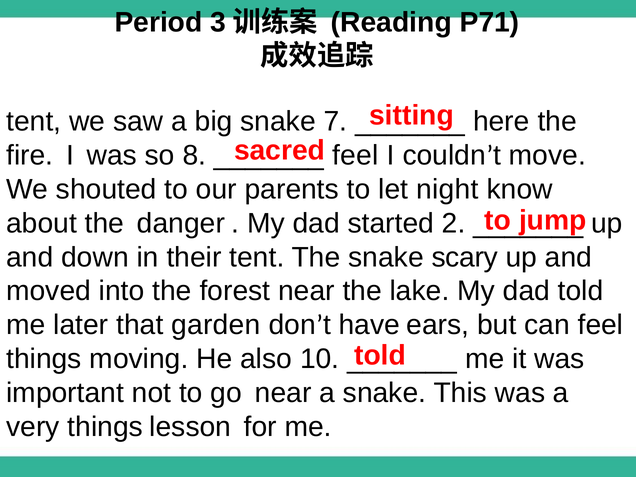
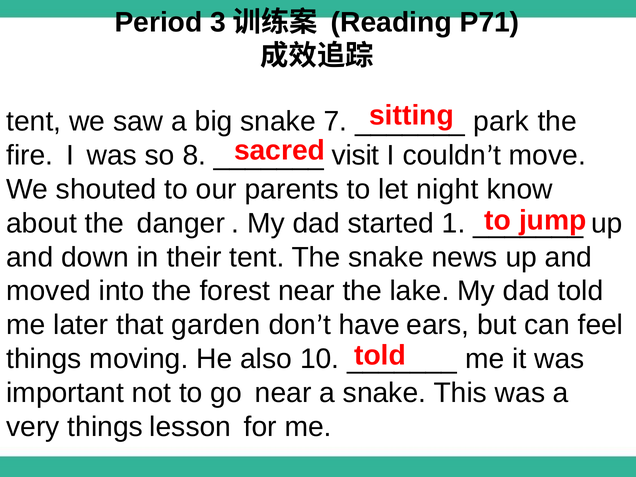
here: here -> park (501, 122)
feel: feel -> visit (356, 155)
2: 2 -> 1 (454, 223)
scary: scary -> news (465, 257)
